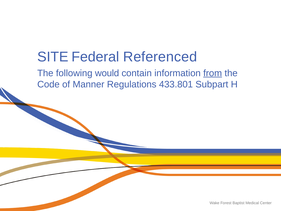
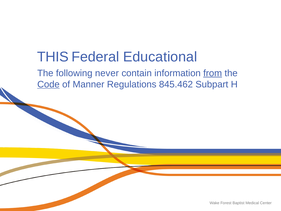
SITE: SITE -> THIS (53, 57)
Referenced: Referenced -> Educational (160, 57)
would: would -> never (107, 73)
Code underline: none -> present (48, 84)
433.801: 433.801 -> 845.462 (176, 84)
